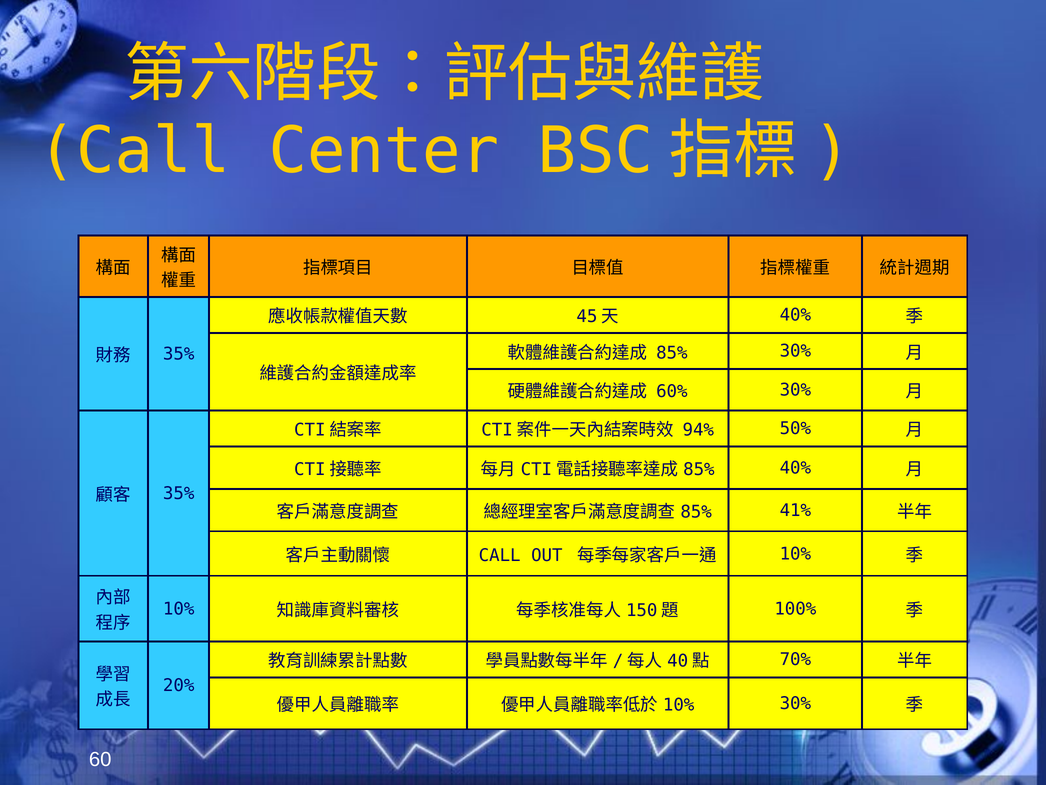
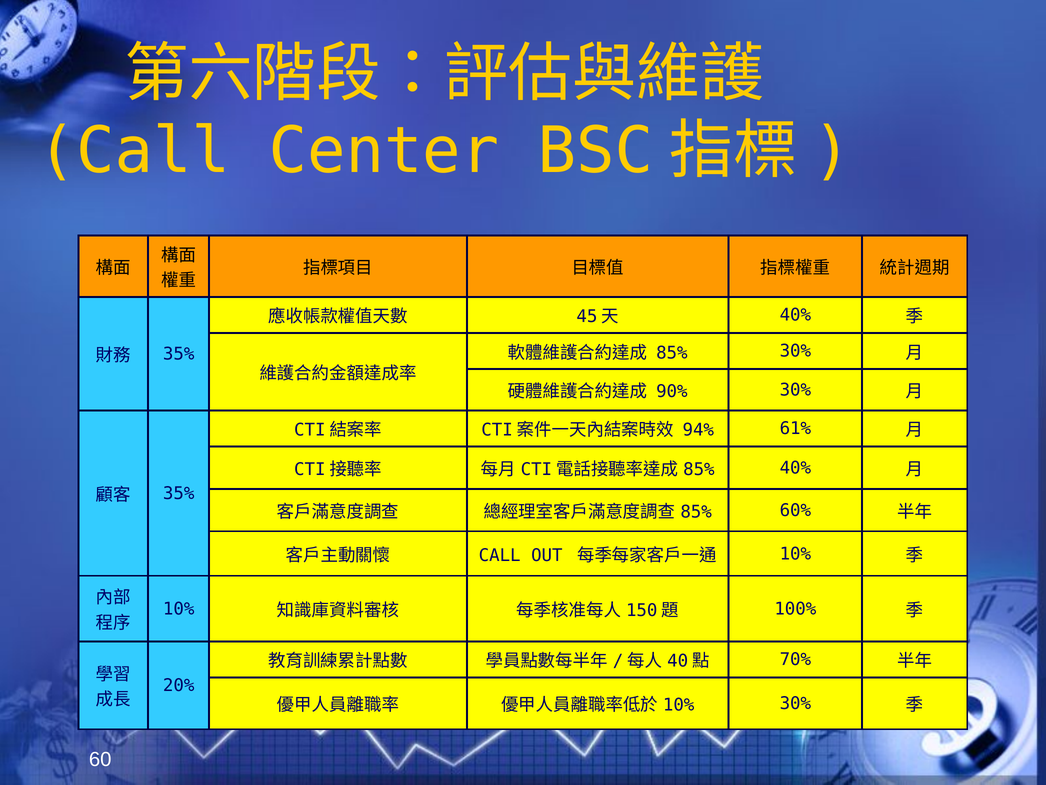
60%: 60% -> 90% (672, 391)
50%: 50% -> 61% (795, 428)
41%: 41% -> 60% (795, 510)
